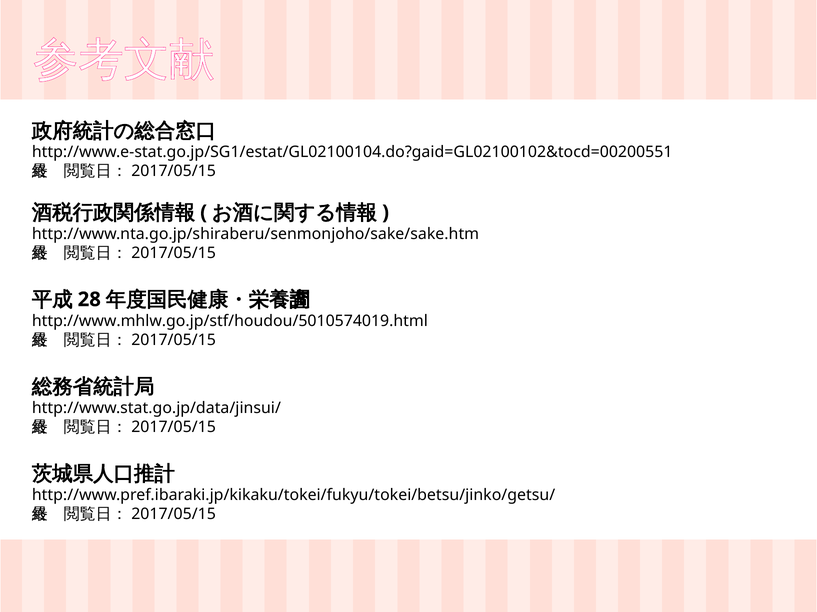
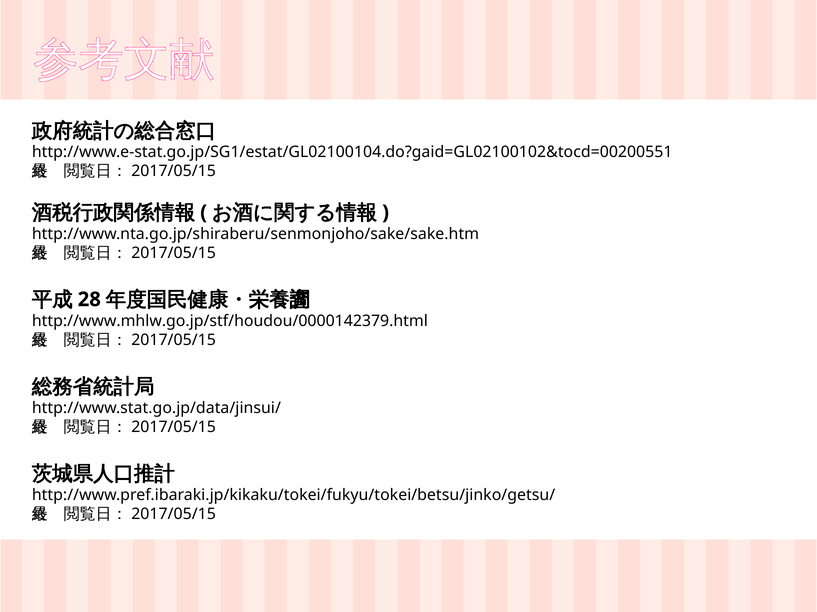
http://www.mhlw.go.jp/stf/houdou/5010574019.html: http://www.mhlw.go.jp/stf/houdou/5010574019.html -> http://www.mhlw.go.jp/stf/houdou/0000142379.html (230, 321)
